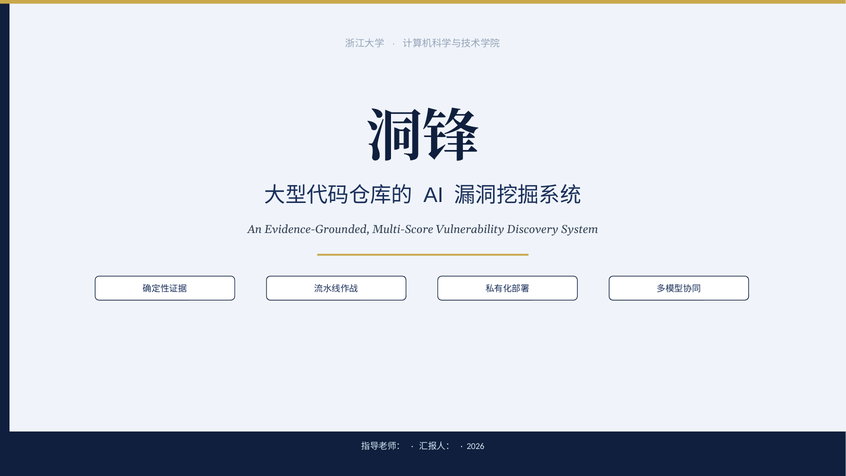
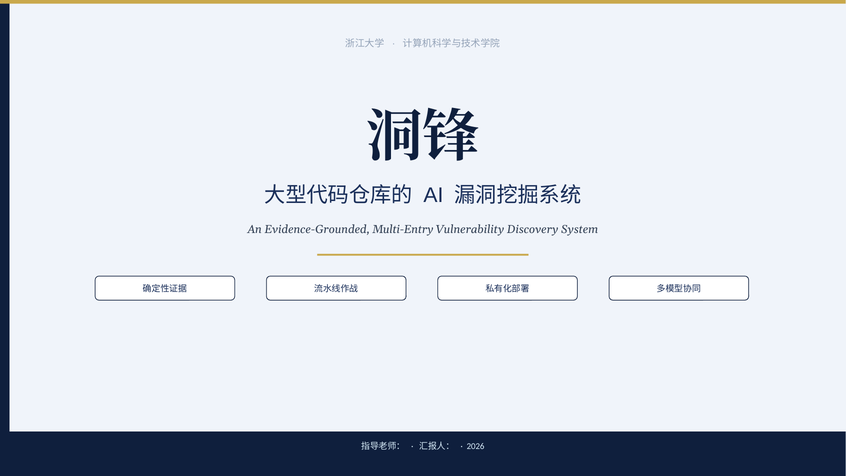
Multi-Score: Multi-Score -> Multi-Entry (403, 229)
